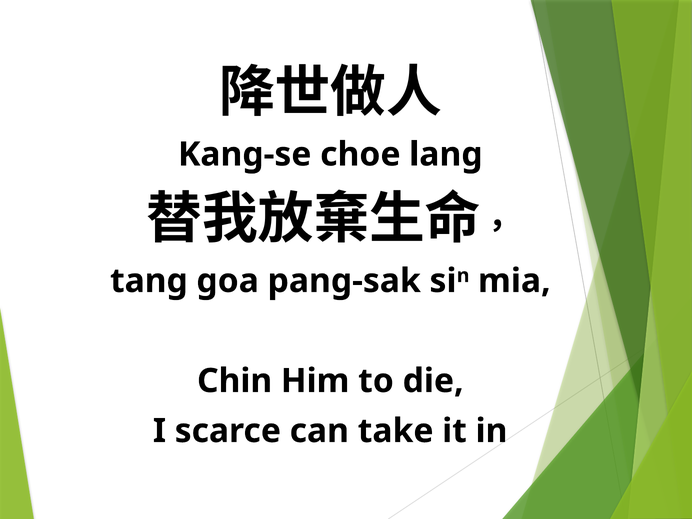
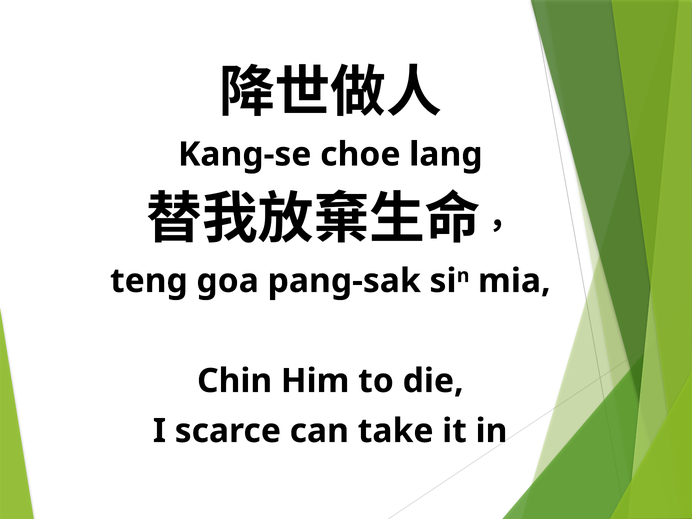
tang: tang -> teng (149, 281)
